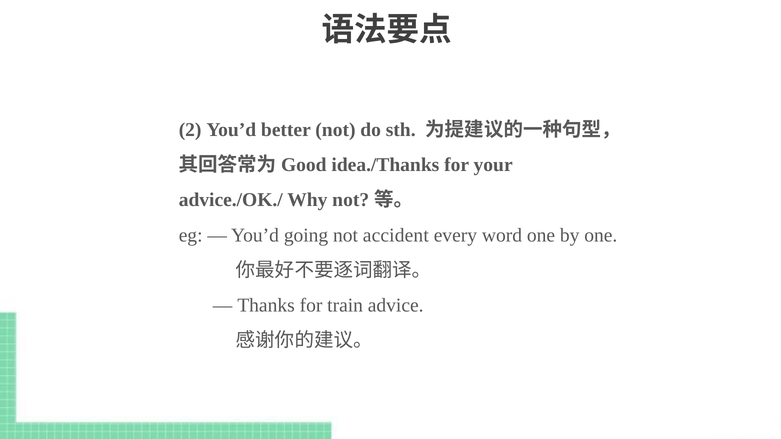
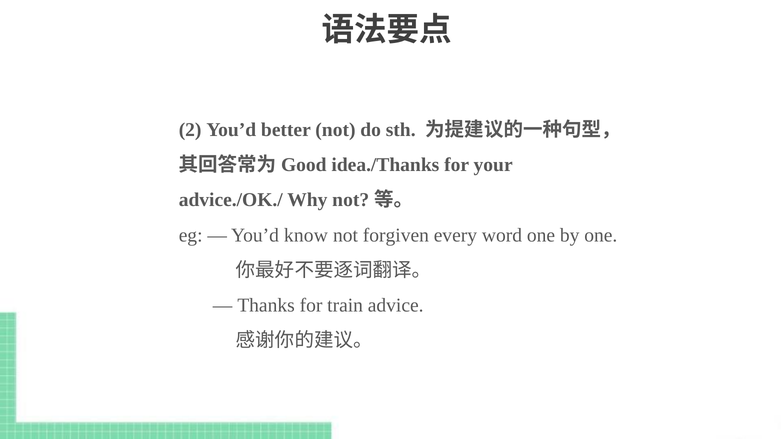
going: going -> know (306, 235)
accident: accident -> forgiven (396, 235)
